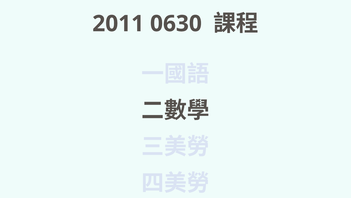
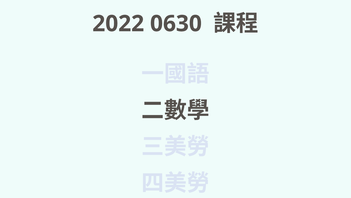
2011: 2011 -> 2022 (118, 24)
